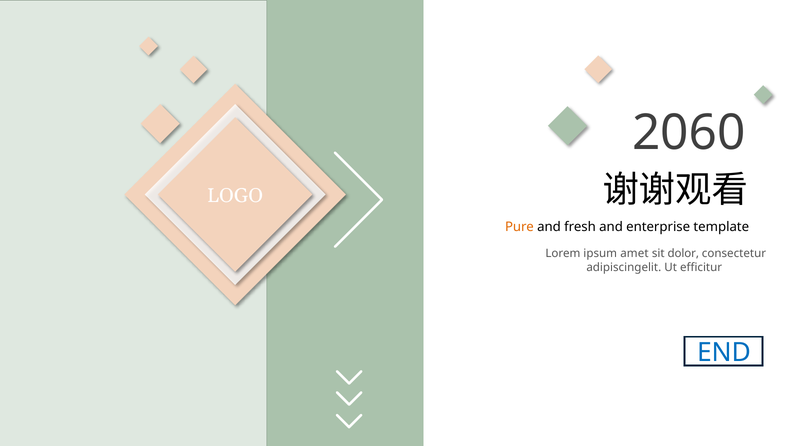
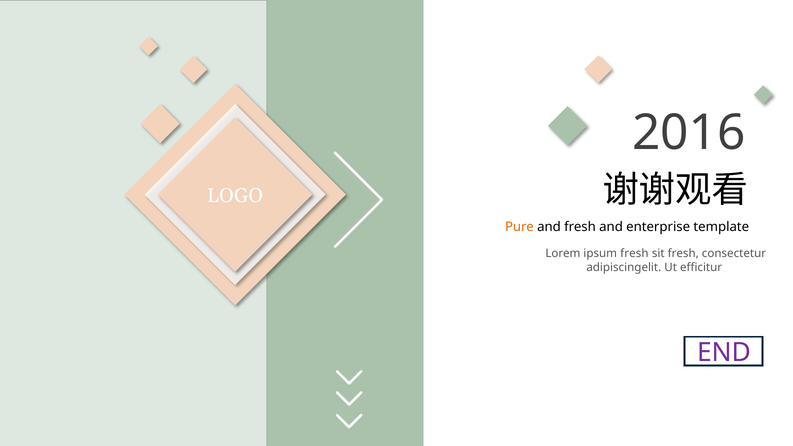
2060: 2060 -> 2016 (689, 133)
ipsum amet: amet -> fresh (634, 253)
sit dolor: dolor -> fresh (683, 253)
END colour: blue -> purple (724, 353)
